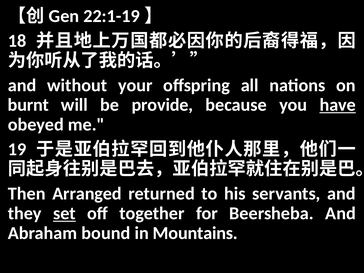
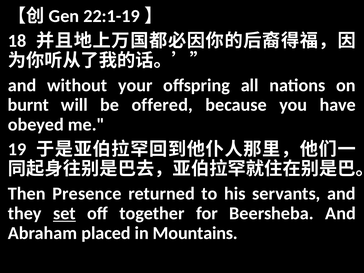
provide: provide -> offered (162, 105)
have underline: present -> none (338, 105)
Arranged: Arranged -> Presence (87, 194)
bound: bound -> placed (106, 233)
